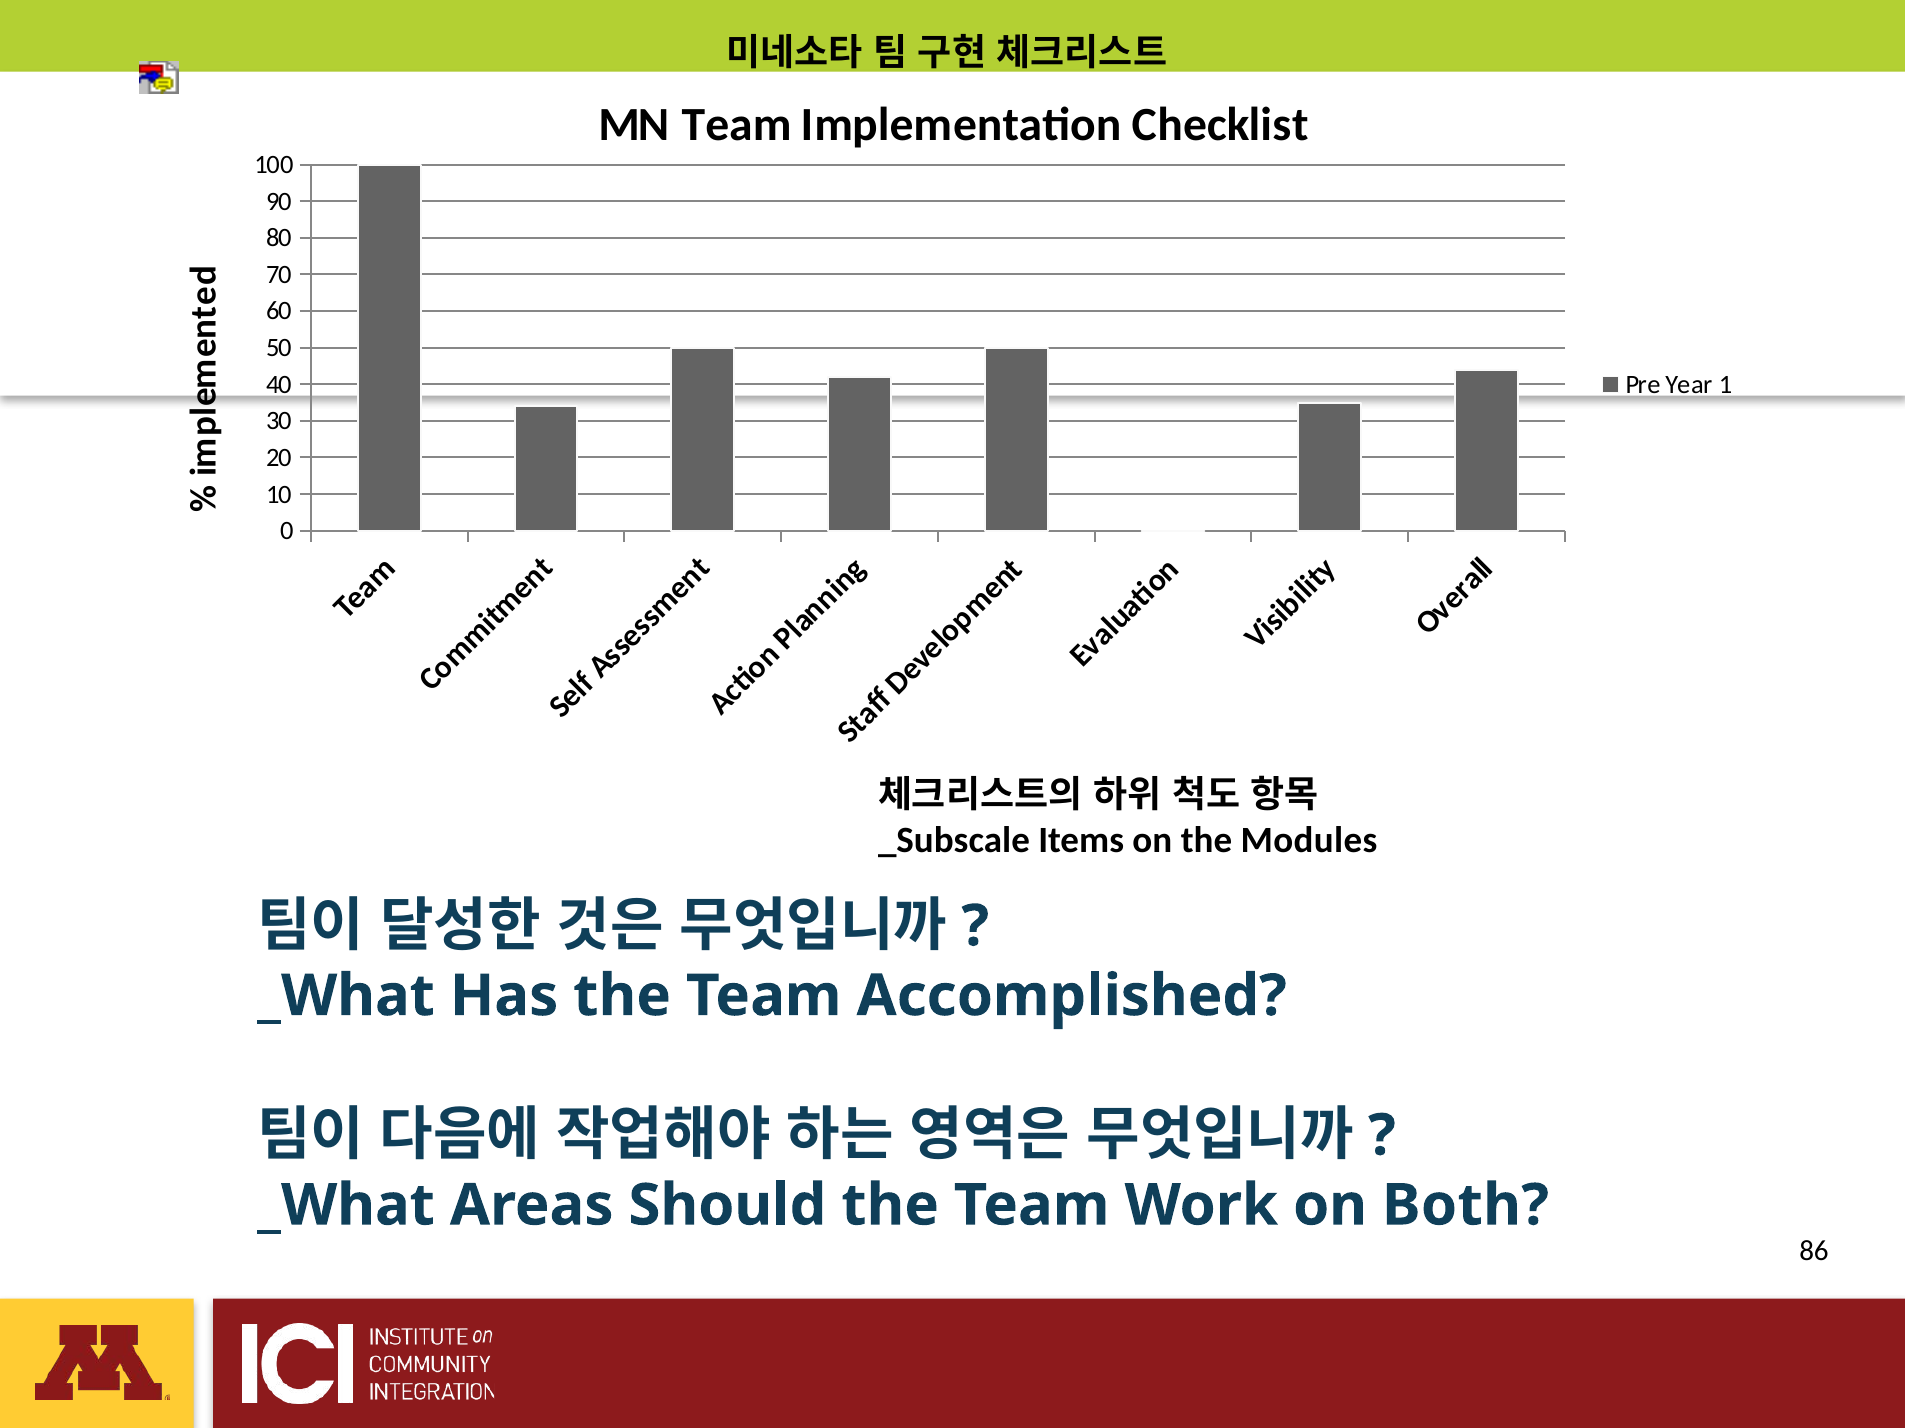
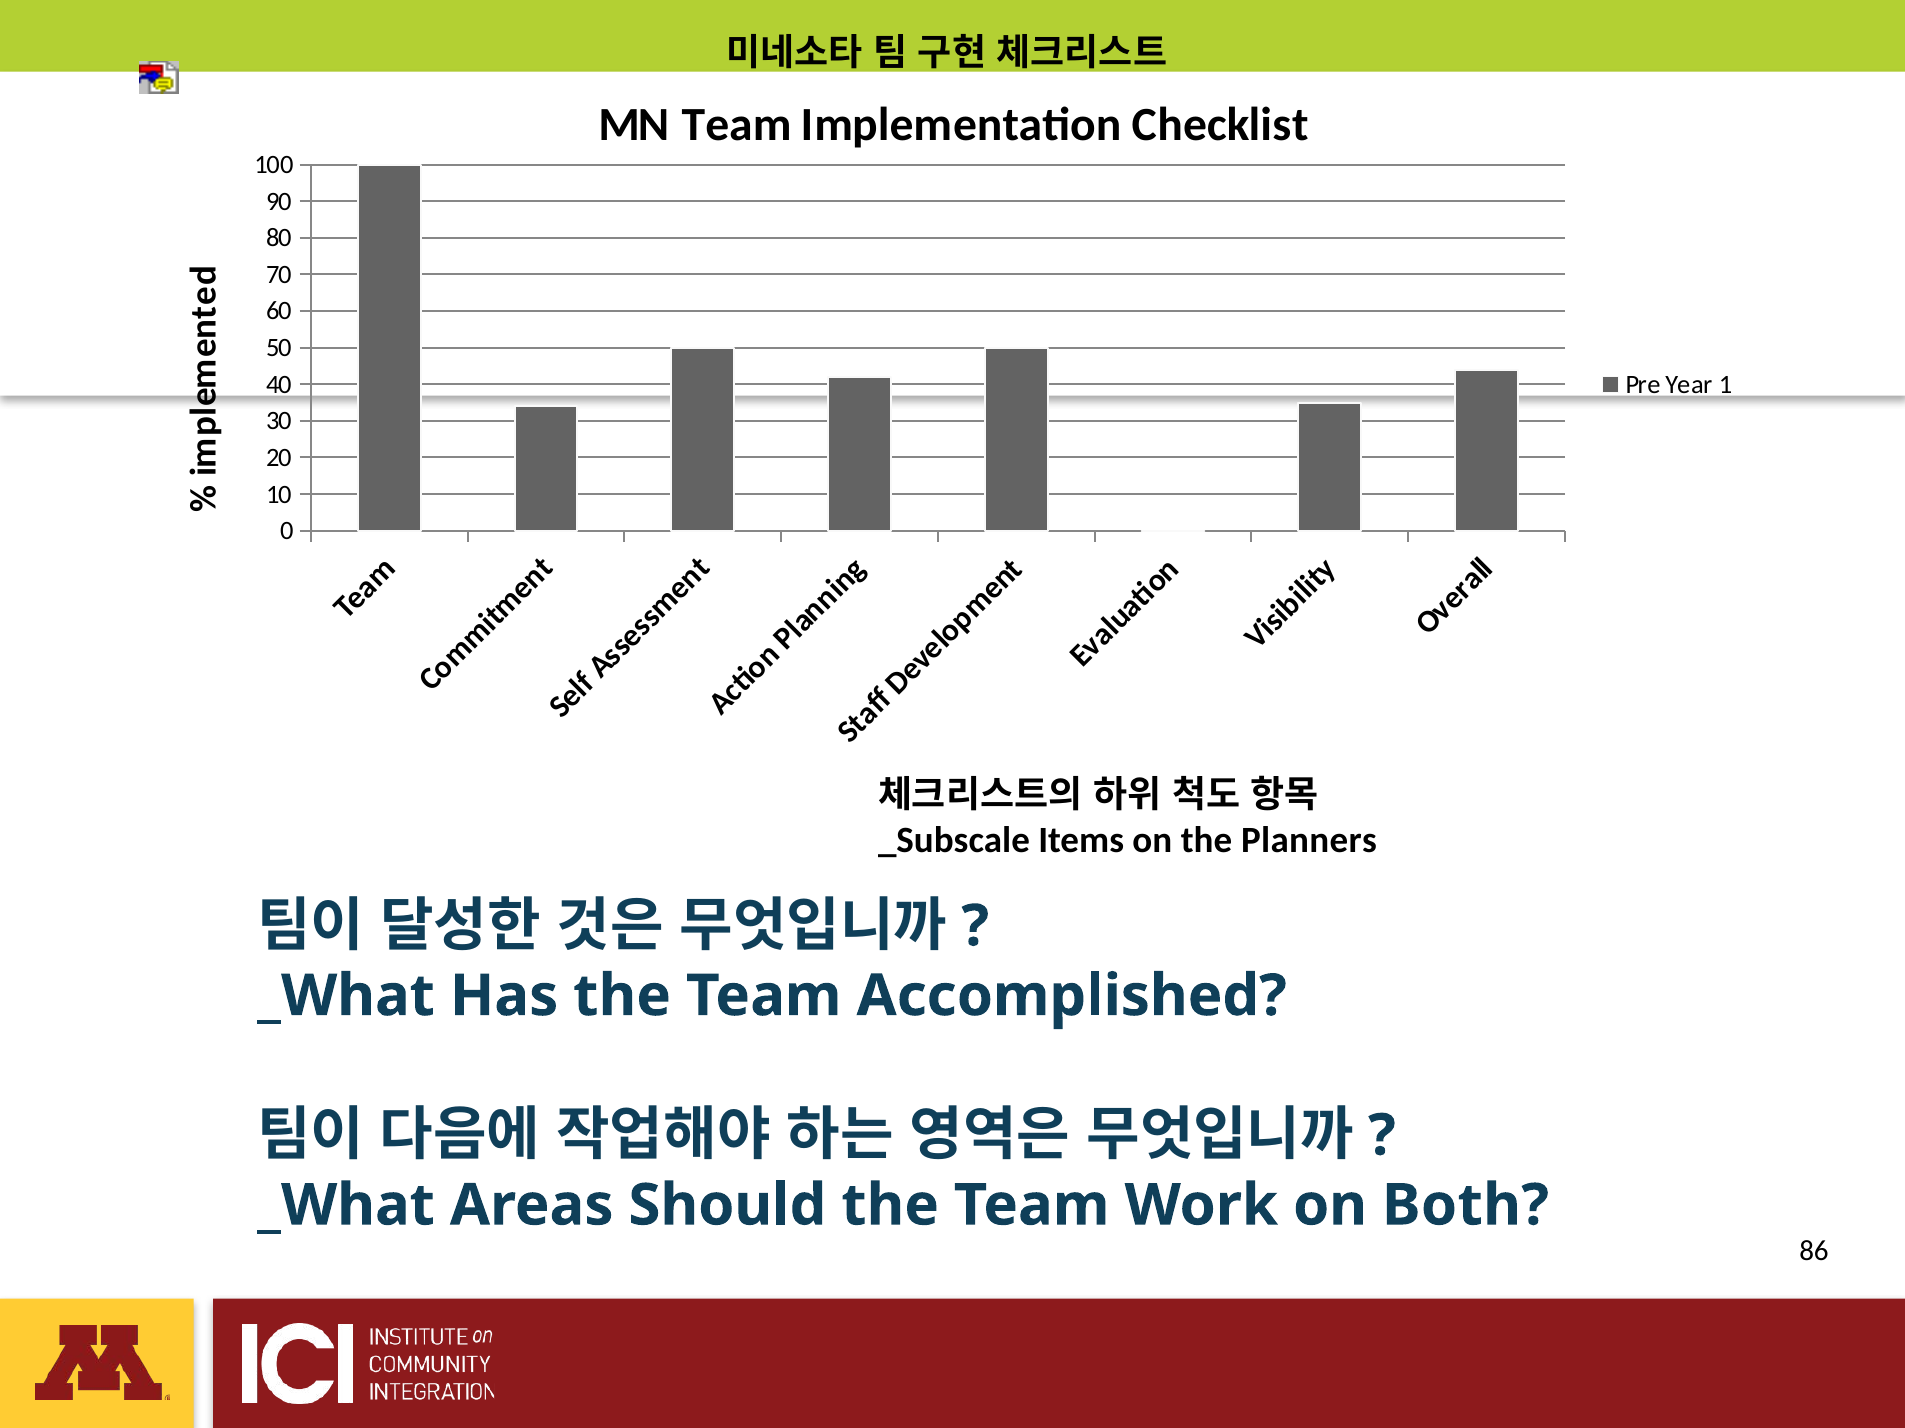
Modules: Modules -> Planners (1309, 841)
